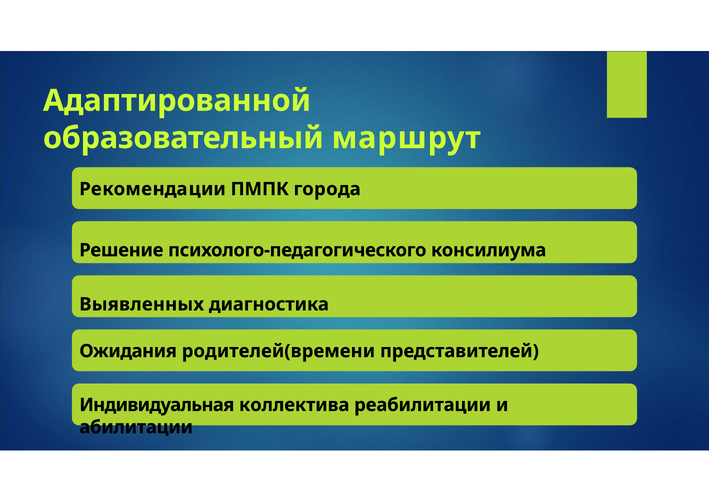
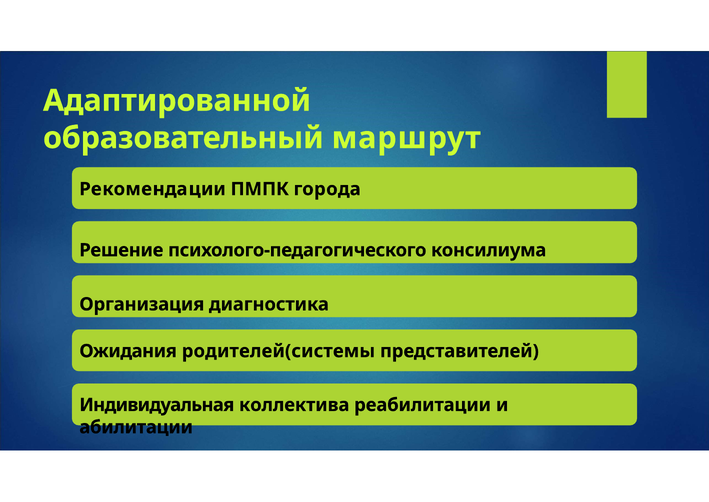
Выявленных: Выявленных -> Организация (142, 304)
родителей(времени: родителей(времени -> родителей(системы (278, 351)
